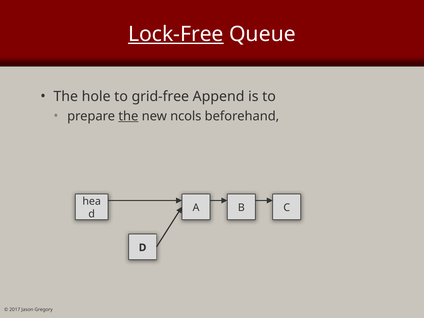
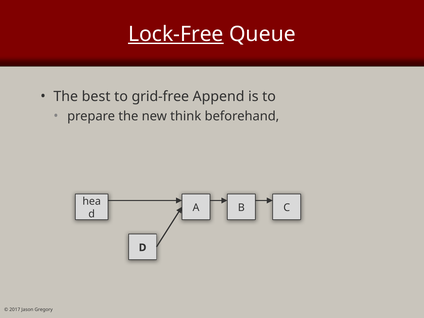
hole: hole -> best (96, 96)
the underline: present -> none (128, 116)
ncols: ncols -> think (186, 116)
